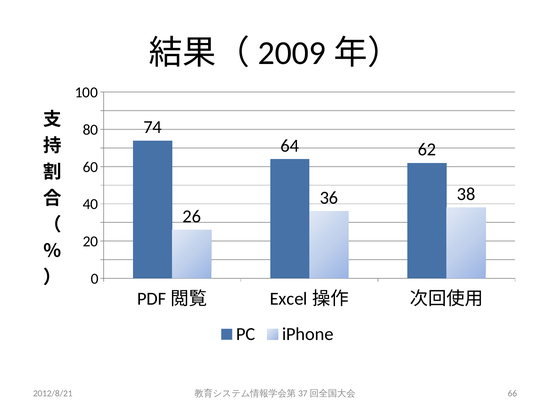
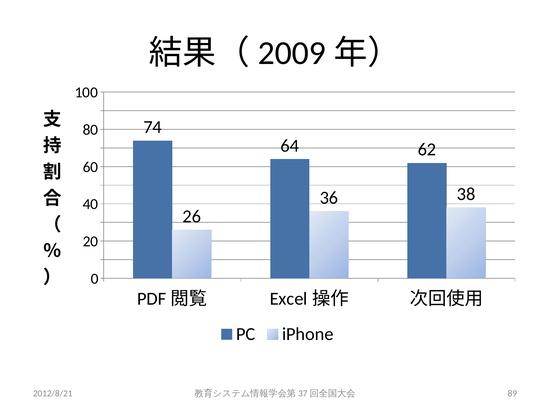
66: 66 -> 89 (512, 394)
